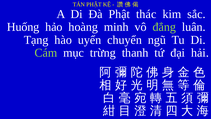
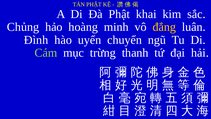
thác: thác -> khai (146, 14)
Huống: Huống -> Chủng (23, 27)
đẳng colour: light green -> yellow (164, 27)
Tạng: Tạng -> Đình (36, 40)
